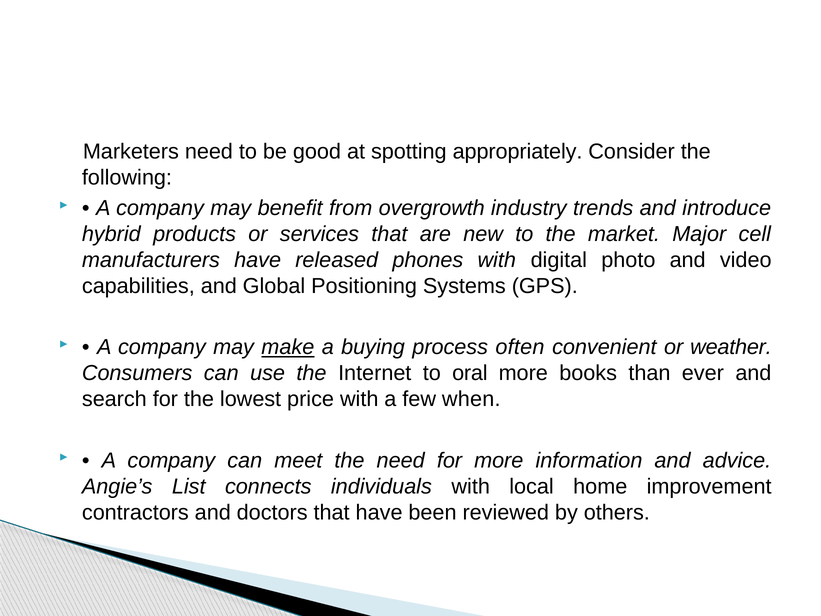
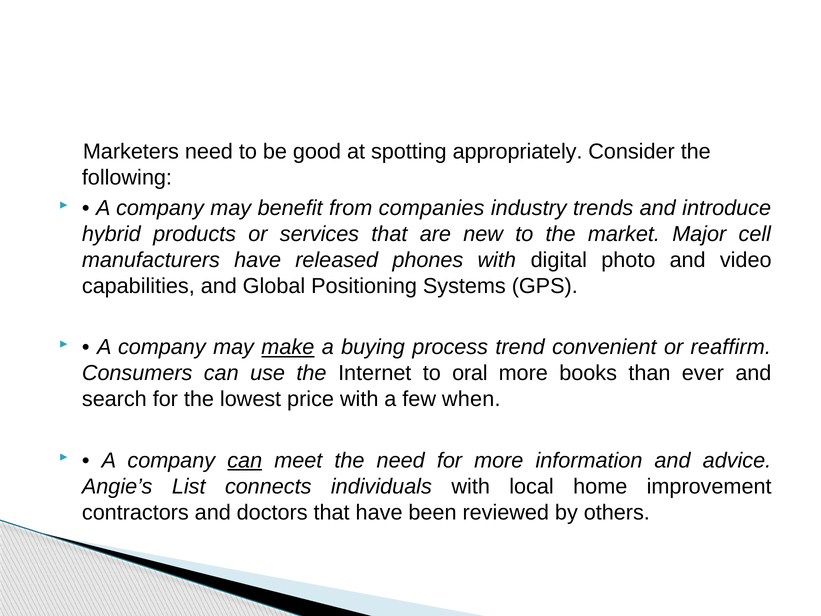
overgrowth: overgrowth -> companies (432, 208)
often: often -> trend (520, 347)
weather: weather -> reaffirm (731, 347)
can underline: none -> present (245, 460)
